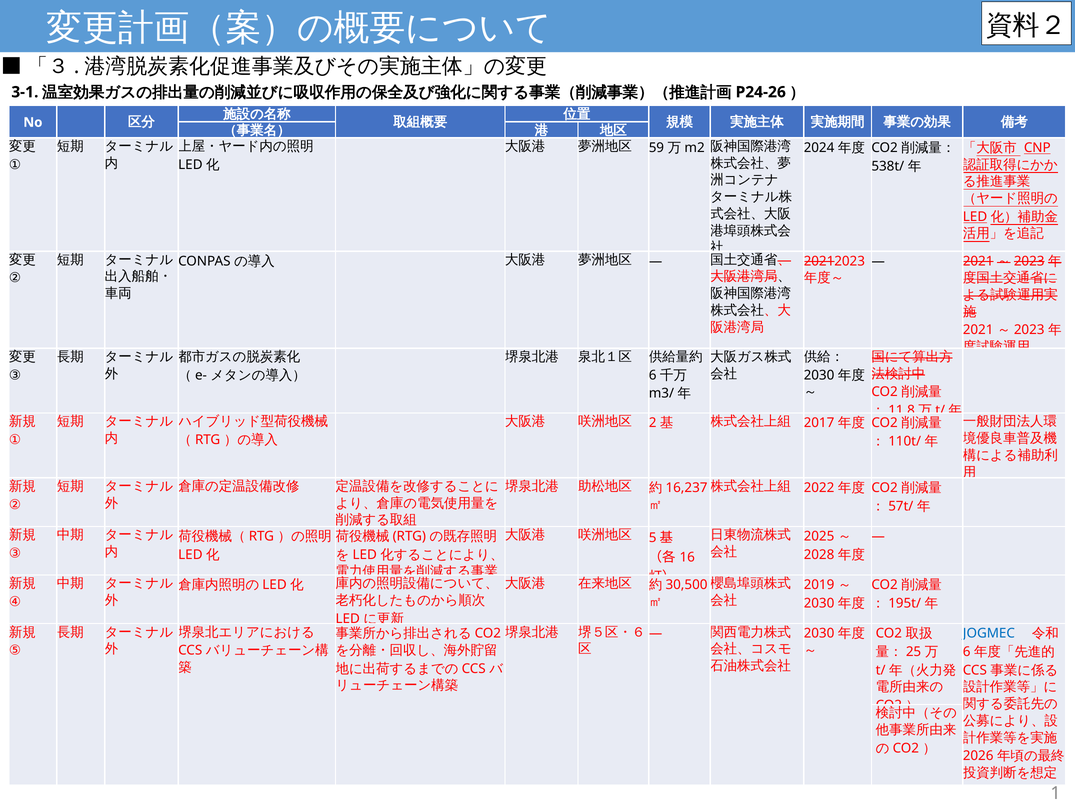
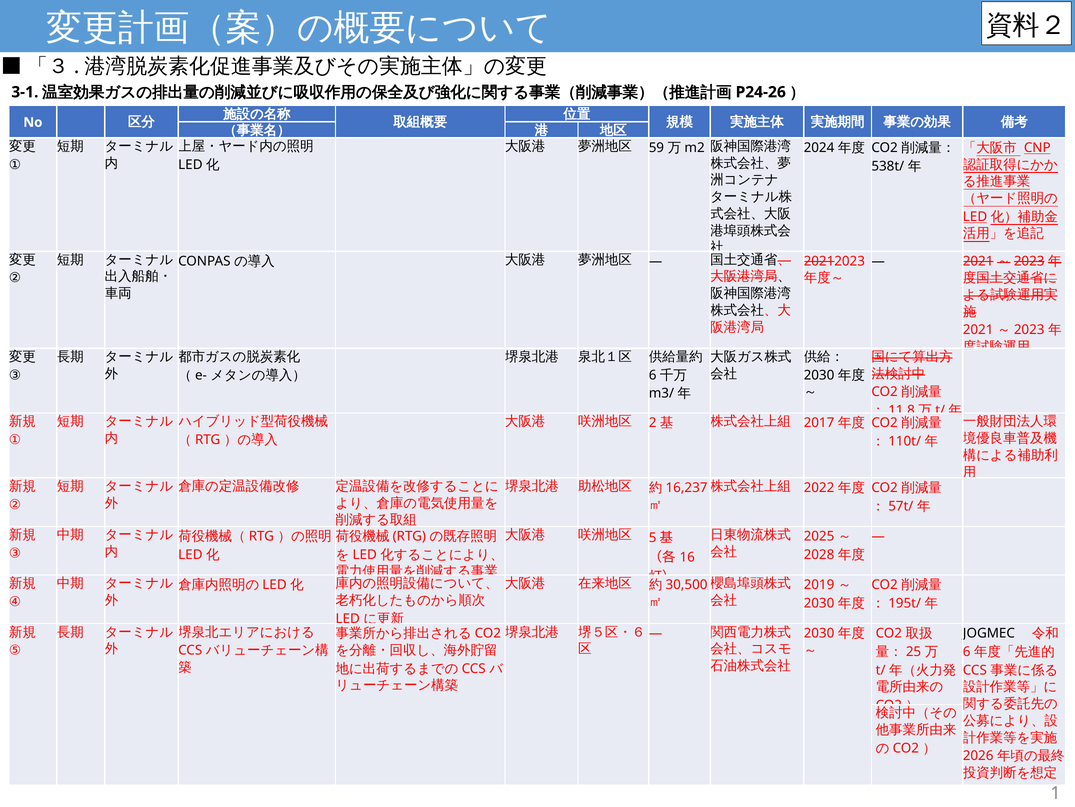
JOGMEC colour: blue -> black (989, 633)
